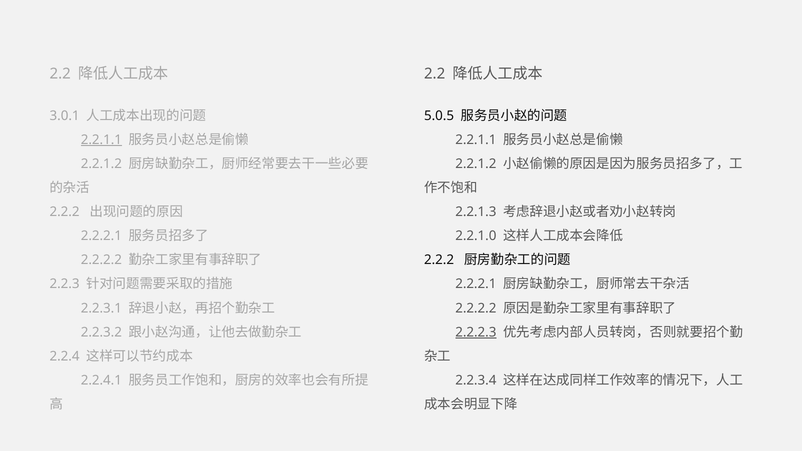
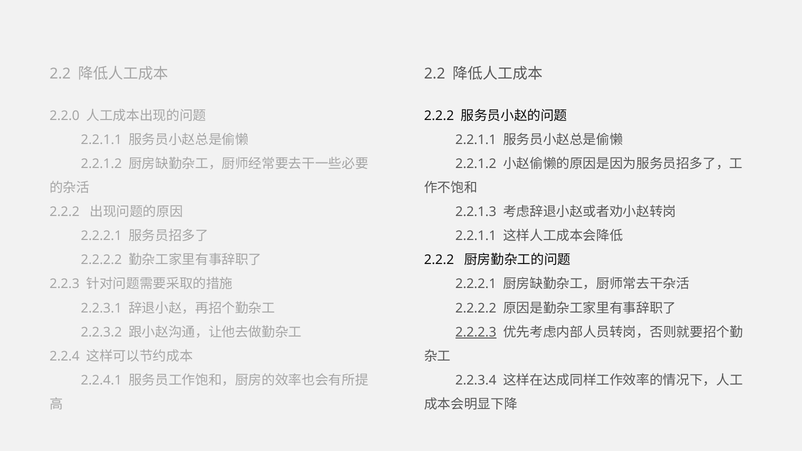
3.0.1: 3.0.1 -> 2.2.0 (65, 116)
5.0.5: 5.0.5 -> 2.2.2 (439, 116)
2.2.1.1 underline: present -> none (101, 140)
2.2.1.0: 2.2.1.0 -> 2.2.1.1 (476, 236)
